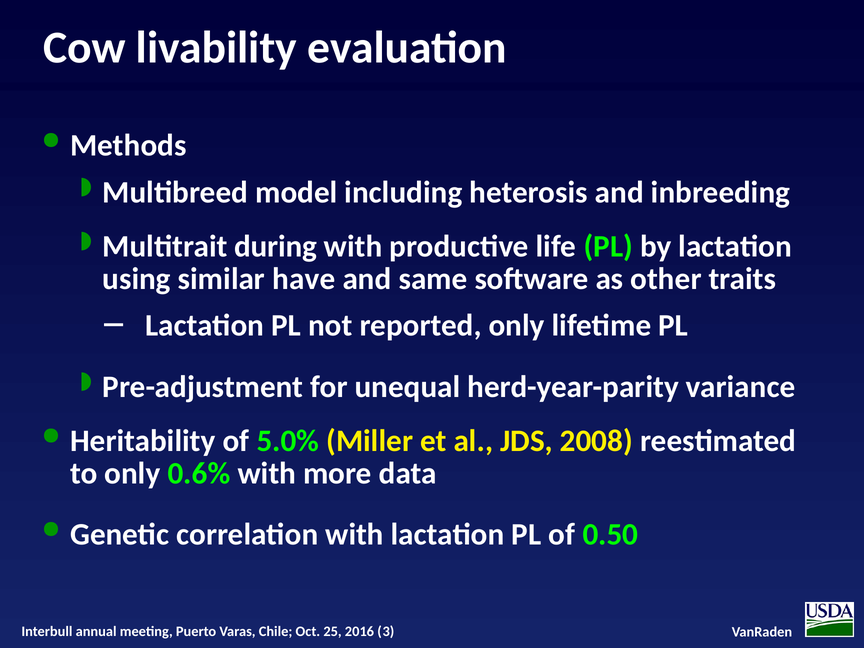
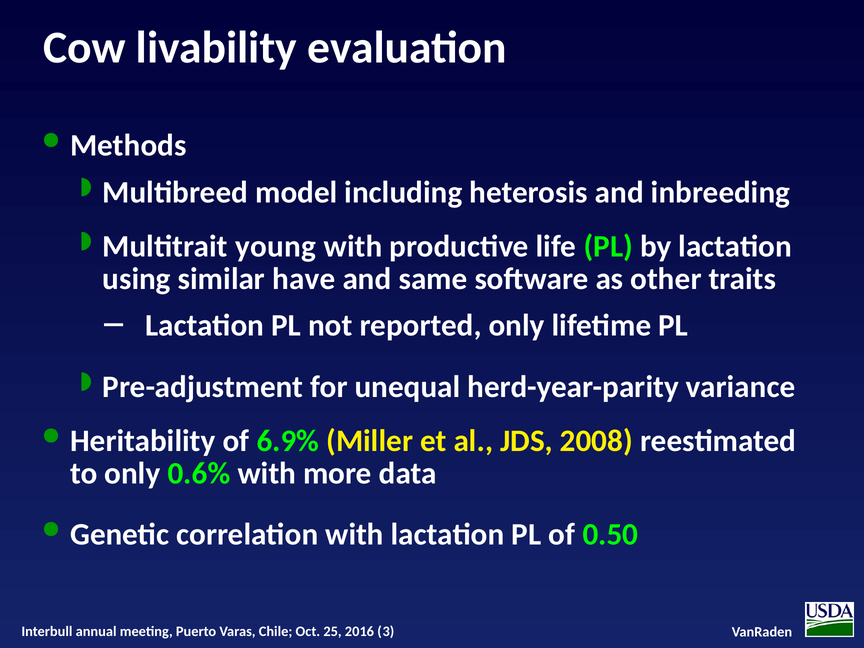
during: during -> young (275, 246)
5.0%: 5.0% -> 6.9% (288, 441)
